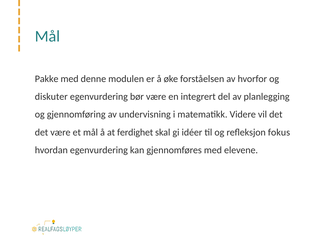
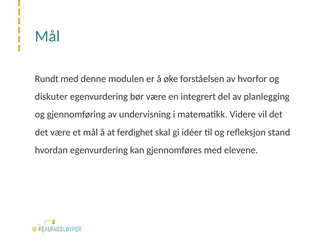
Pakke: Pakke -> Rundt (47, 79)
fokus: fokus -> stand (279, 132)
